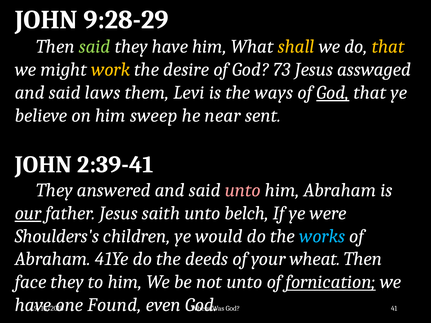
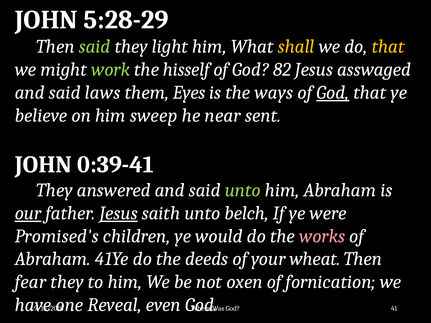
9:28-29: 9:28-29 -> 5:28-29 (126, 20)
they have: have -> light (170, 47)
work colour: yellow -> light green (111, 70)
desire: desire -> hisself (186, 70)
73: 73 -> 82 (282, 70)
Levi: Levi -> Eyes (189, 93)
2:39-41: 2:39-41 -> 0:39-41 (115, 165)
unto colour: pink -> light green (243, 190)
Jesus underline: none -> present (119, 213)
Shoulders's: Shoulders's -> Promised's (57, 236)
works colour: light blue -> pink (322, 236)
face: face -> fear (30, 282)
not unto: unto -> oxen (244, 282)
fornication underline: present -> none (331, 282)
Found: Found -> Reveal (115, 305)
